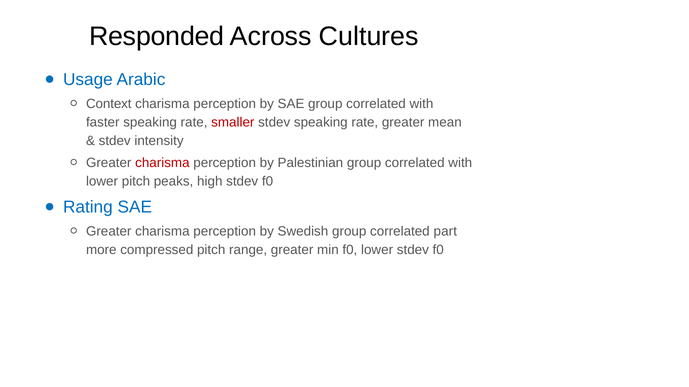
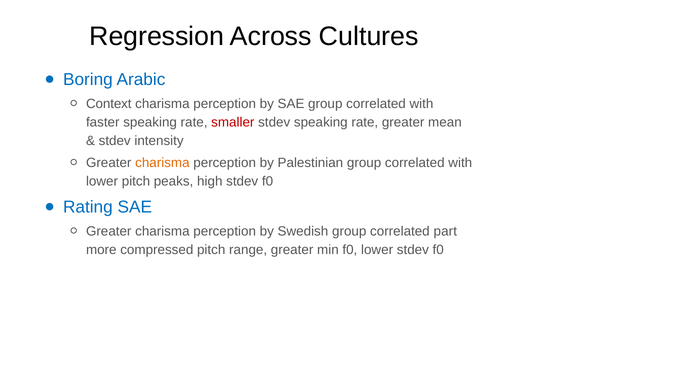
Responded: Responded -> Regression (157, 37)
Usage: Usage -> Boring (88, 80)
charisma colour: red -> orange (162, 163)
